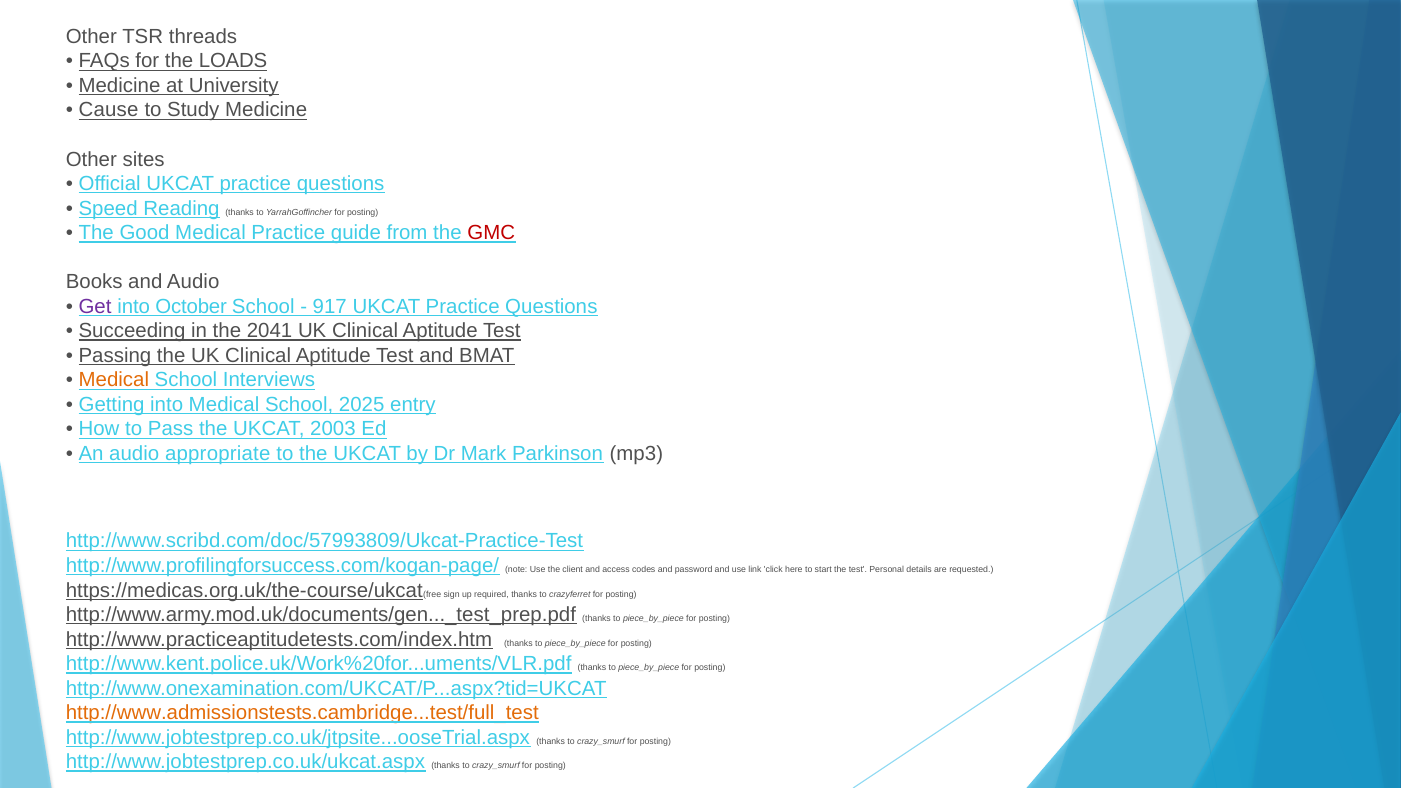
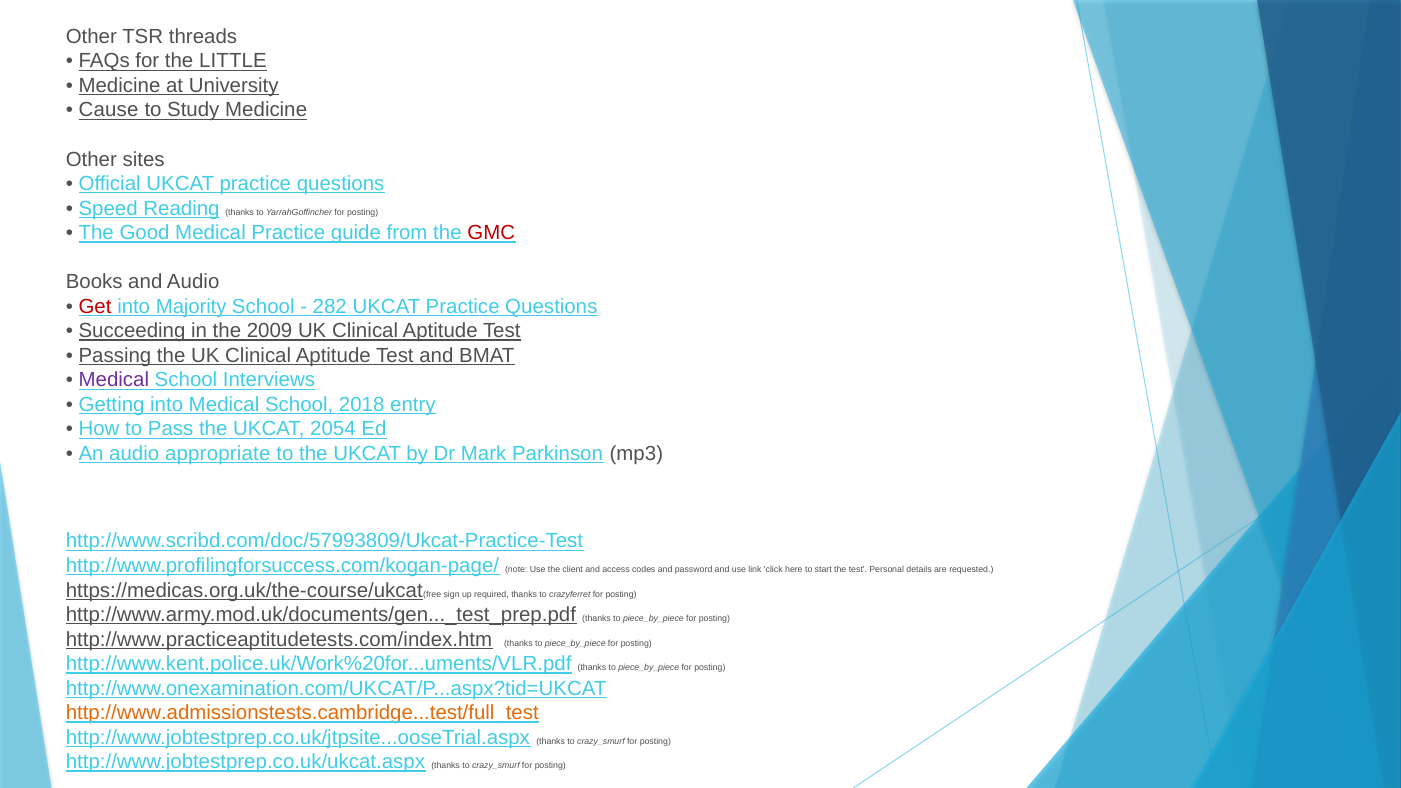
LOADS: LOADS -> LITTLE (233, 61)
Get colour: purple -> red (95, 306)
October: October -> Majority (191, 306)
917: 917 -> 282 (330, 306)
2041: 2041 -> 2009 (270, 331)
Medical colour: orange -> purple (114, 380)
2025: 2025 -> 2018 (362, 405)
2003: 2003 -> 2054 (333, 429)
